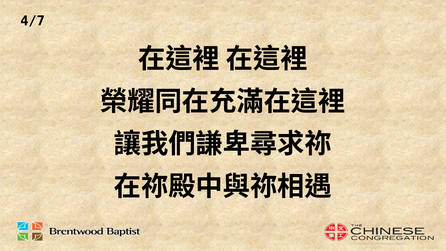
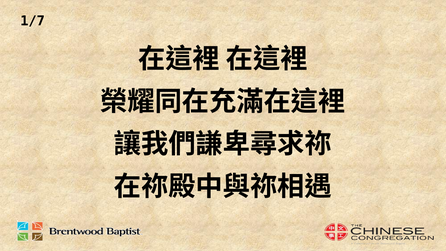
4/7: 4/7 -> 1/7 (33, 21)
